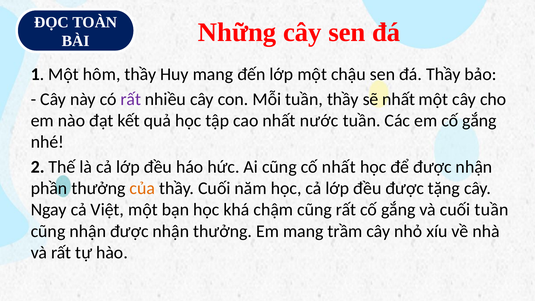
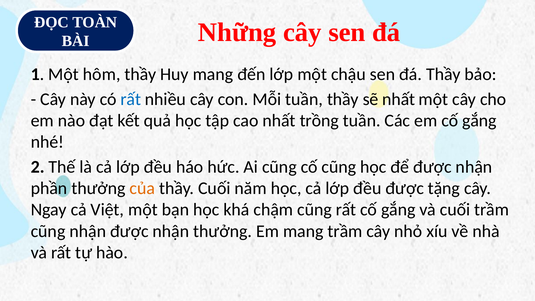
rất colour: purple -> blue (131, 99)
nước: nước -> trồng (319, 121)
cố nhất: nhất -> cũng (339, 167)
cuối tuần: tuần -> trầm (492, 210)
